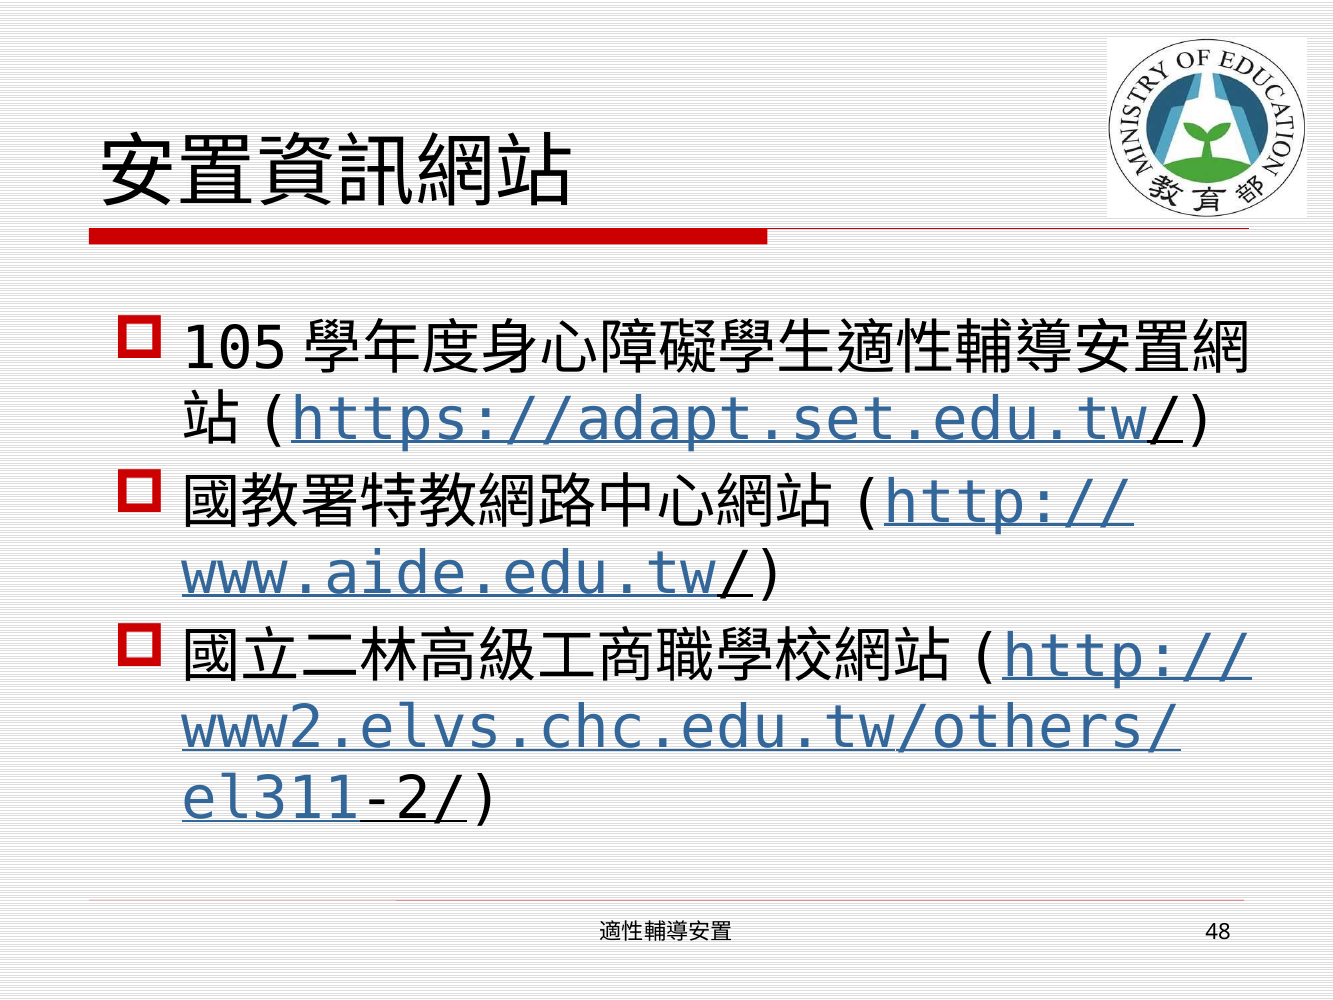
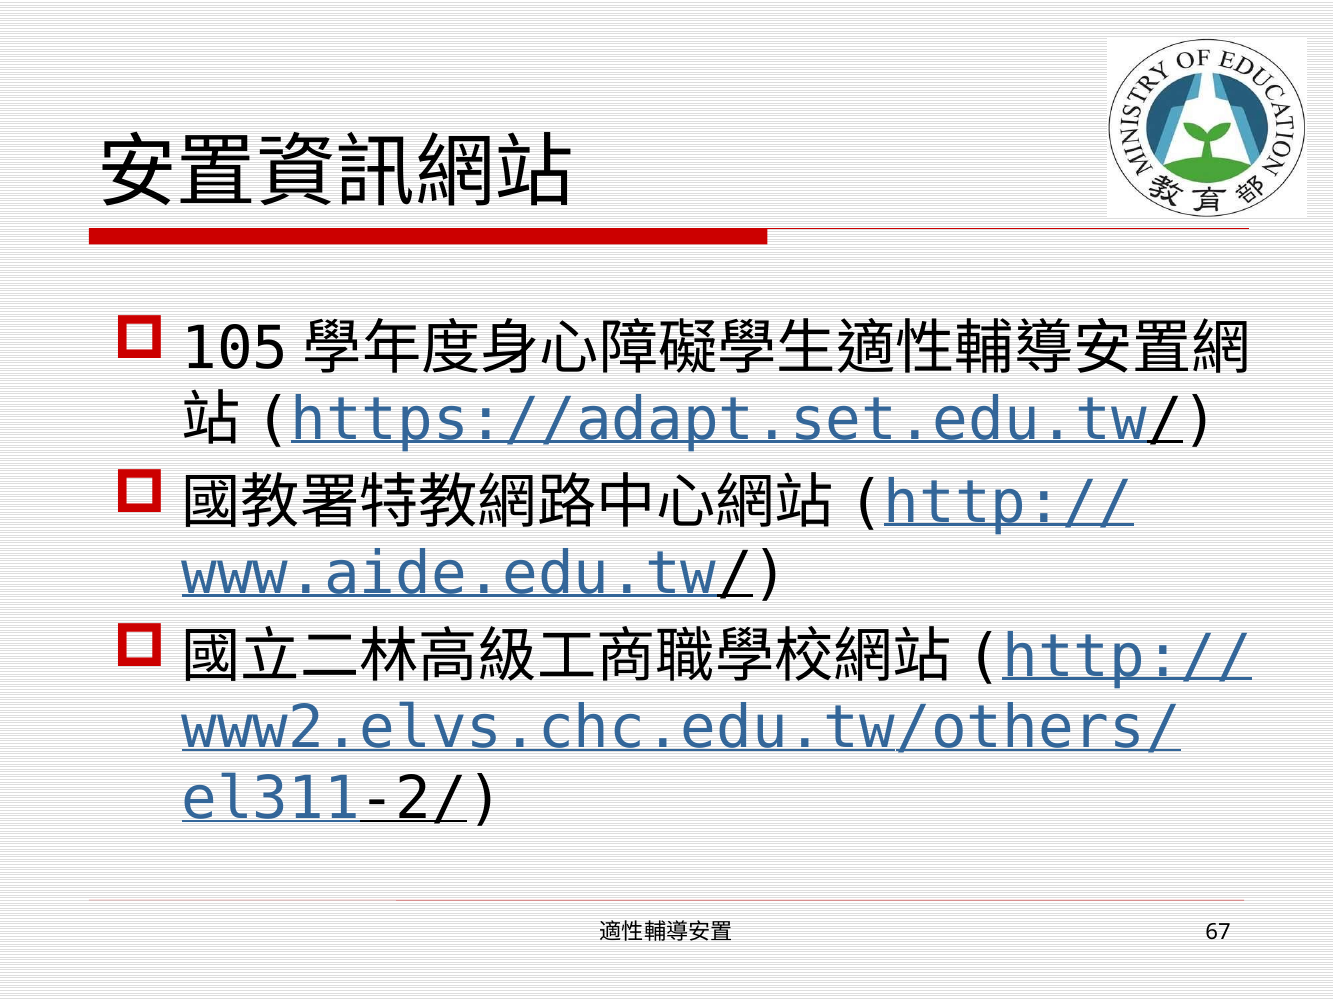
48: 48 -> 67 (1218, 932)
